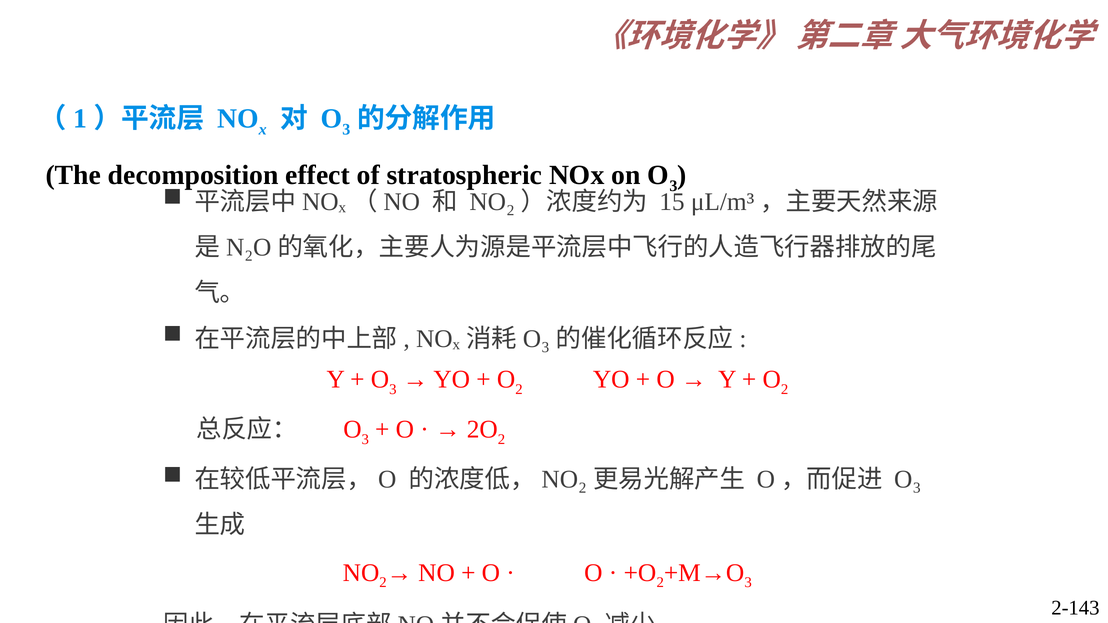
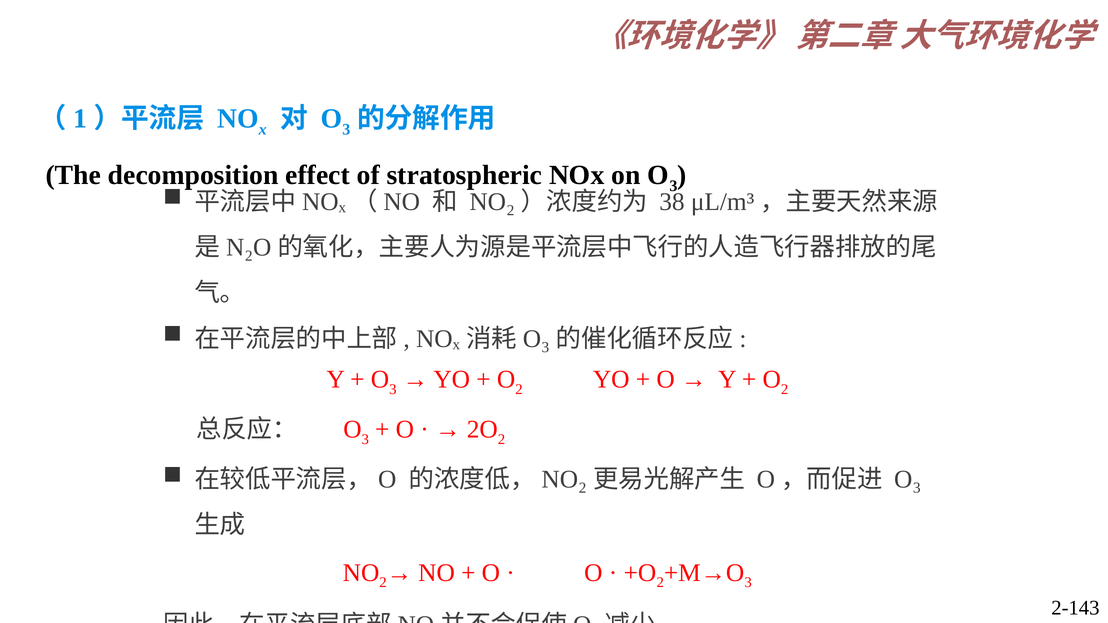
15: 15 -> 38 (672, 202)
